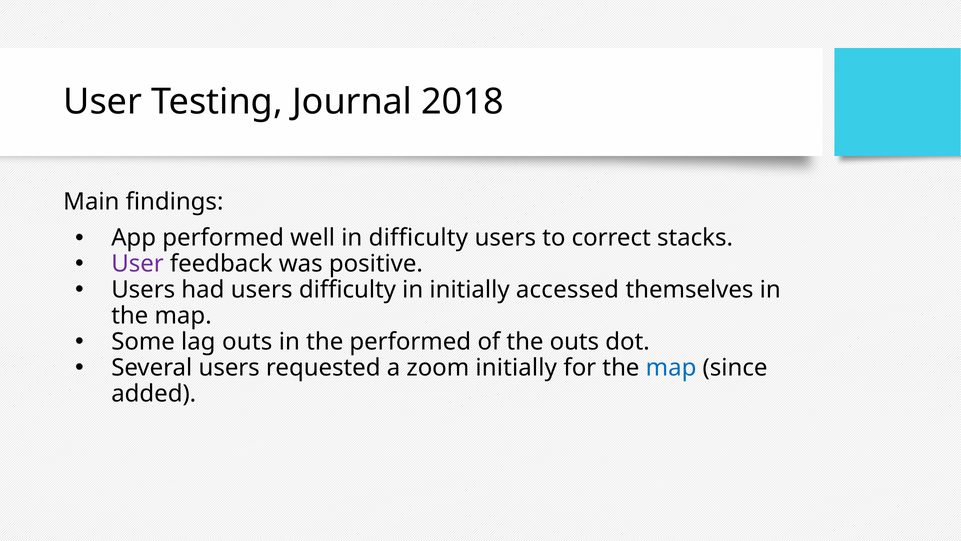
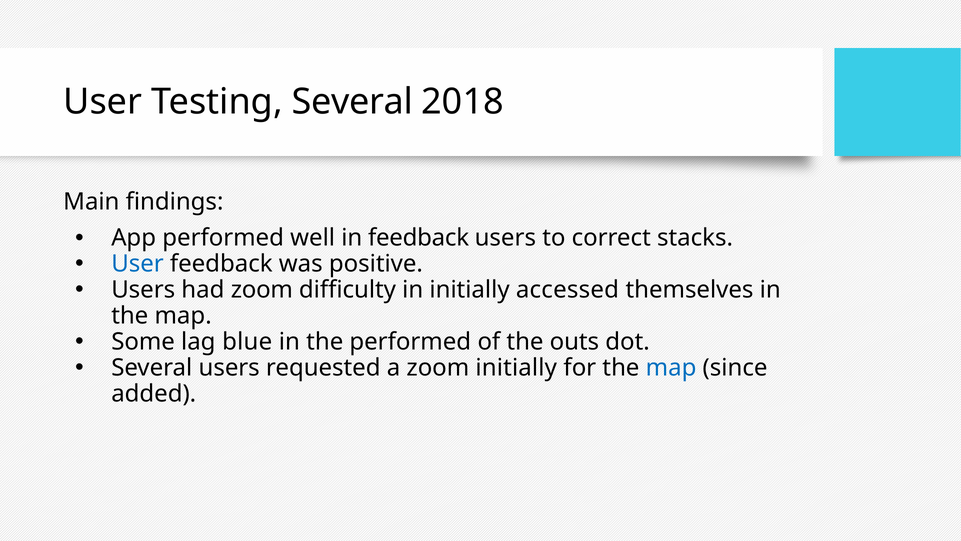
Testing Journal: Journal -> Several (352, 102)
in difficulty: difficulty -> feedback (419, 238)
User colour: purple -> blue (138, 264)
had users: users -> zoom (262, 290)
lag outs: outs -> blue (247, 342)
